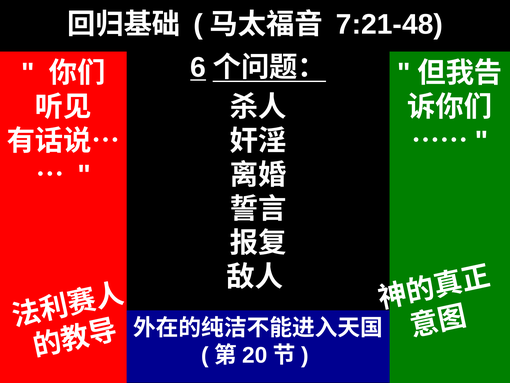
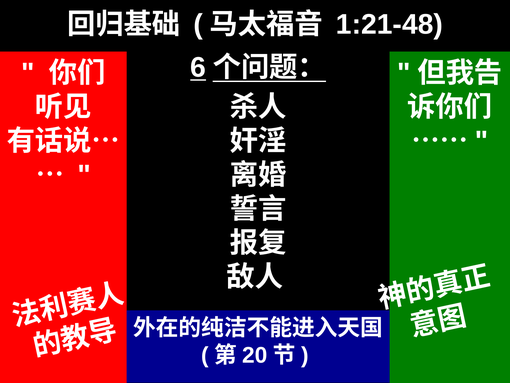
7:21-48: 7:21-48 -> 1:21-48 (389, 24)
